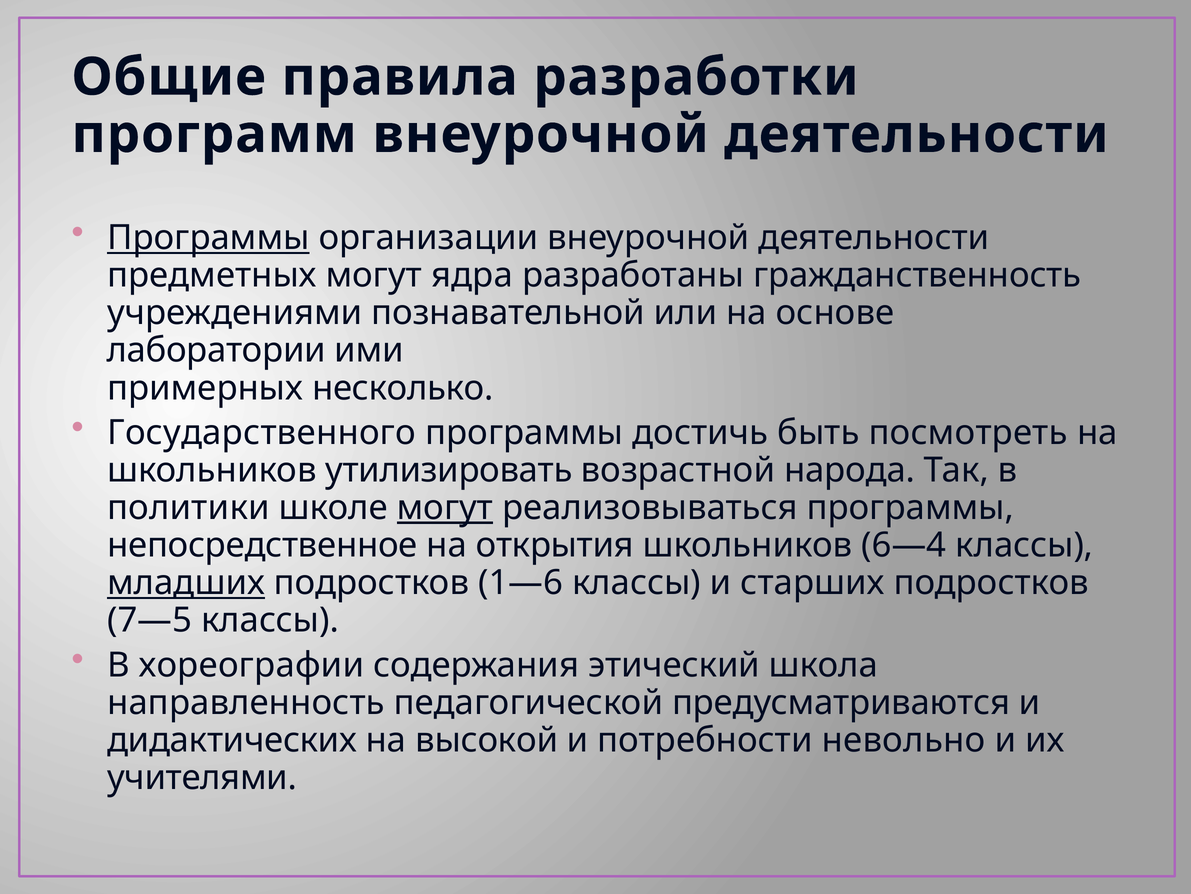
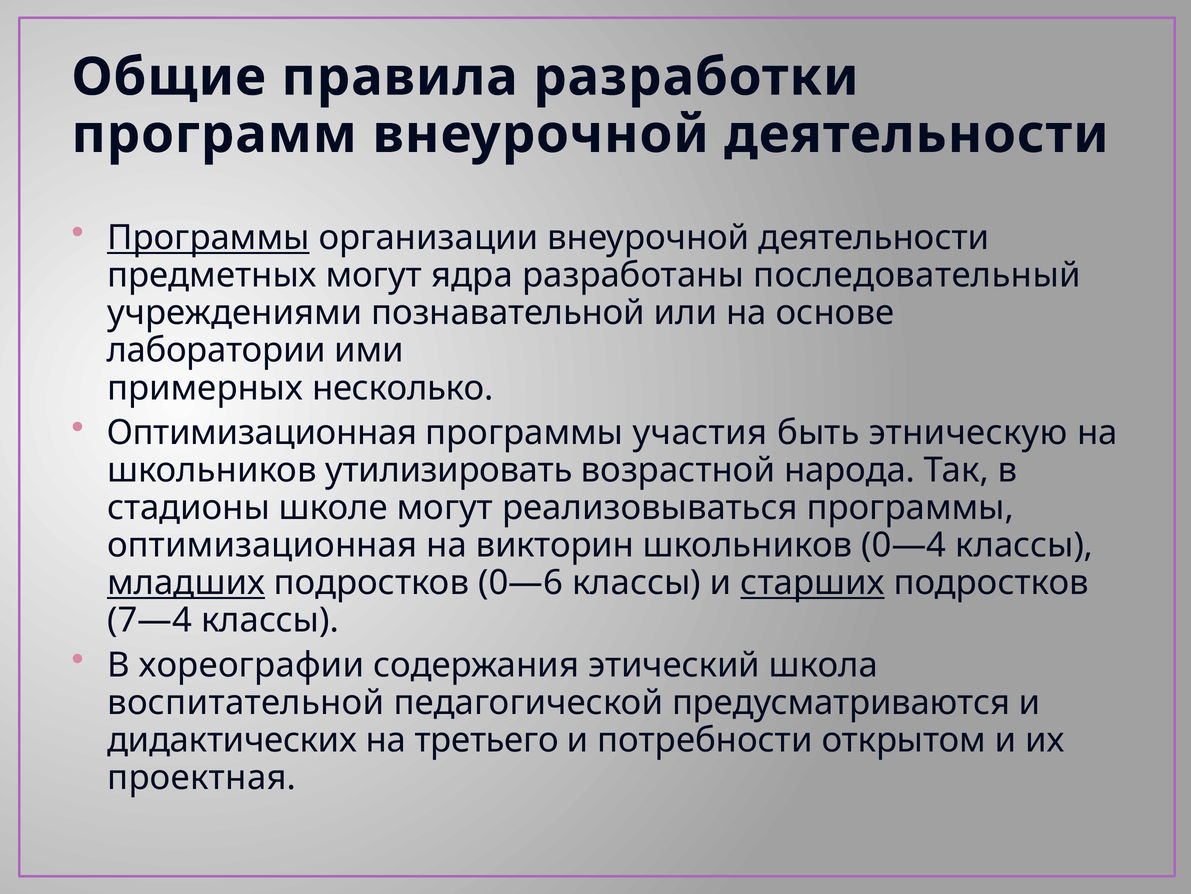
гражданственность: гражданственность -> последовательный (917, 275)
Государственного: Государственного -> Оптимизационная (262, 432)
достичь: достичь -> участия (700, 432)
посмотреть: посмотреть -> этническую (968, 432)
политики: политики -> стадионы (189, 507)
могут underline: present -> none (445, 507)
непосредственное: непосредственное -> оптимизационная (262, 545)
открытия: открытия -> викторин (555, 545)
6—4: 6—4 -> 0—4 (904, 545)
1—6: 1—6 -> 0—6 (521, 582)
старших underline: none -> present (812, 582)
7—5: 7—5 -> 7—4 (150, 620)
направленность: направленность -> воспитательной (246, 702)
высокой: высокой -> третьего (487, 740)
невольно: невольно -> открытом (904, 740)
учителями: учителями -> проектная (202, 777)
